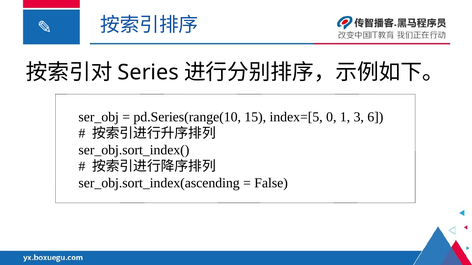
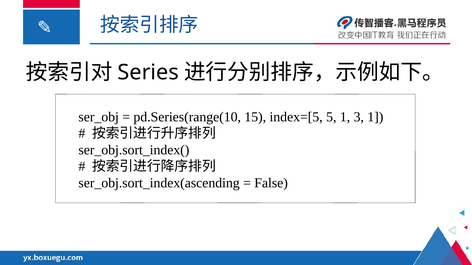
0: 0 -> 5 (331, 117)
3 6: 6 -> 1 (375, 117)
